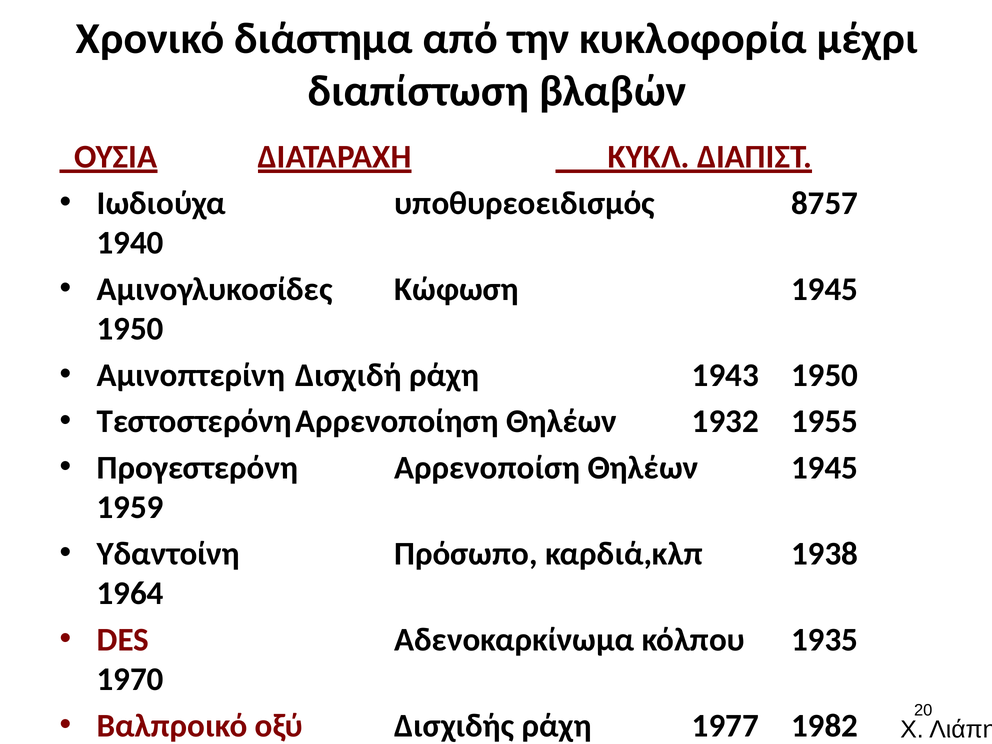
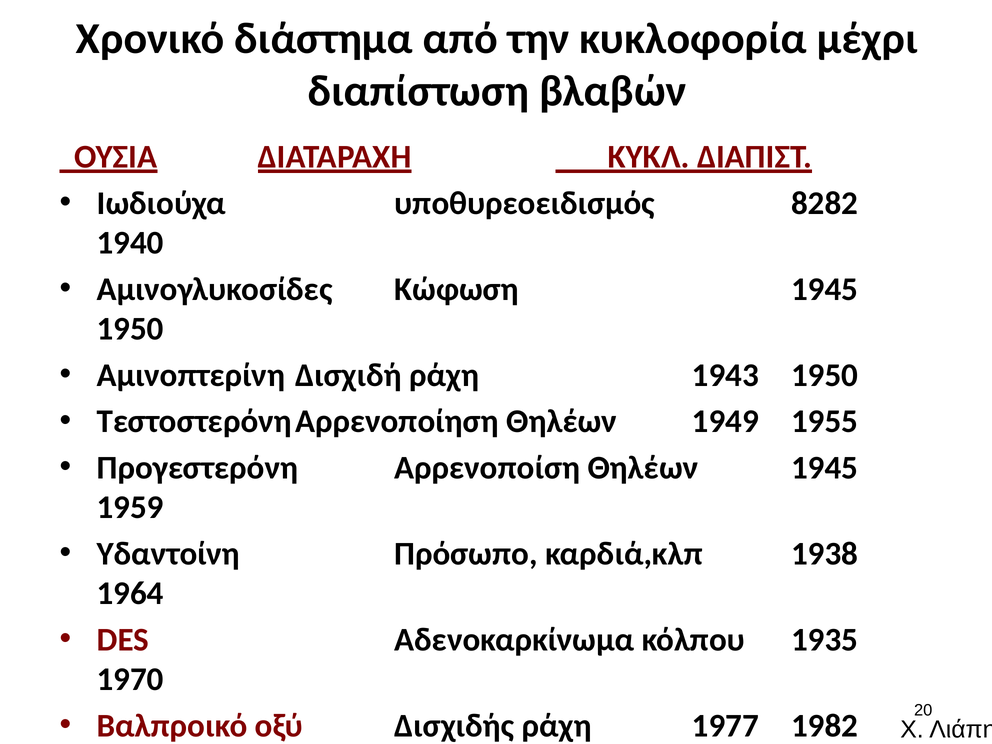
8757: 8757 -> 8282 (825, 203)
1932: 1932 -> 1949 (725, 421)
